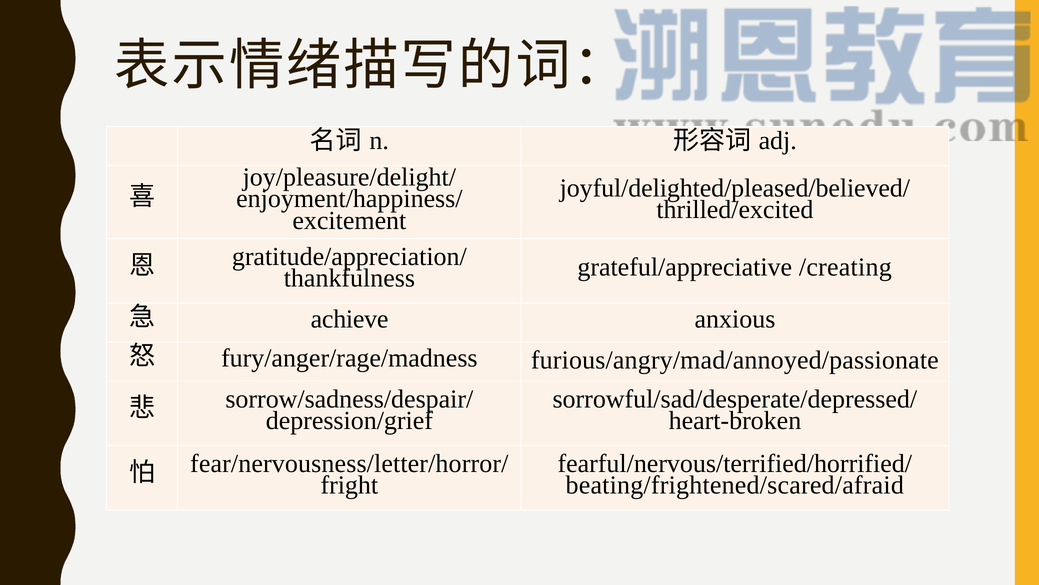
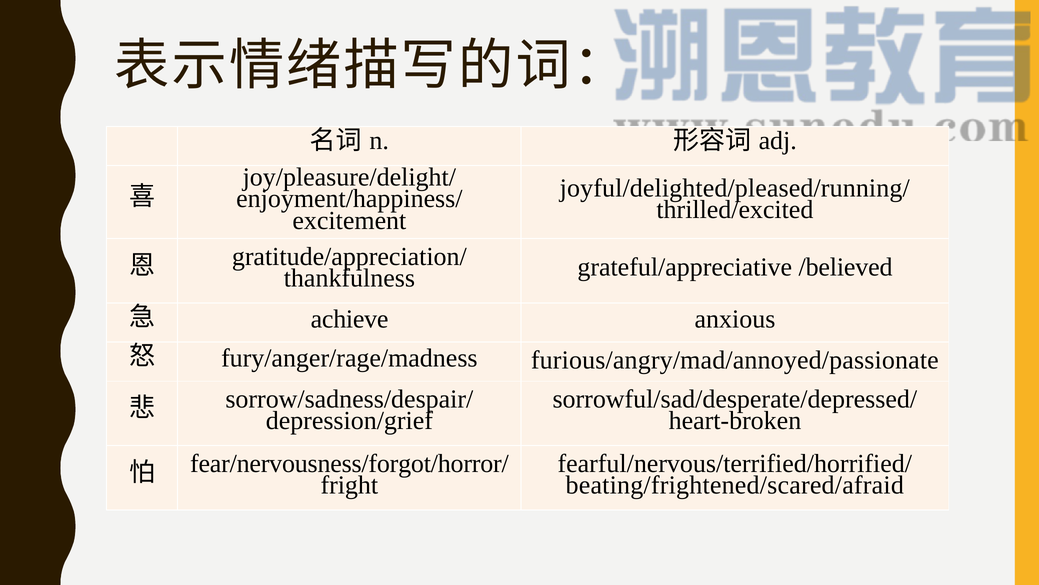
joyful/delighted/pleased/believed/: joyful/delighted/pleased/believed/ -> joyful/delighted/pleased/running/ (735, 188)
/creating: /creating -> /believed (846, 267)
fear/nervousness/letter/horror/: fear/nervousness/letter/horror/ -> fear/nervousness/forgot/horror/ (349, 463)
